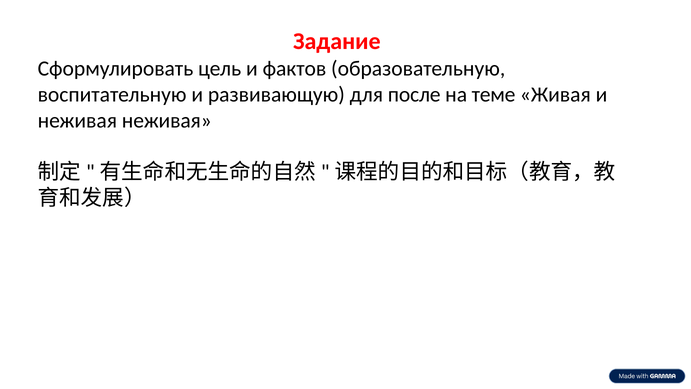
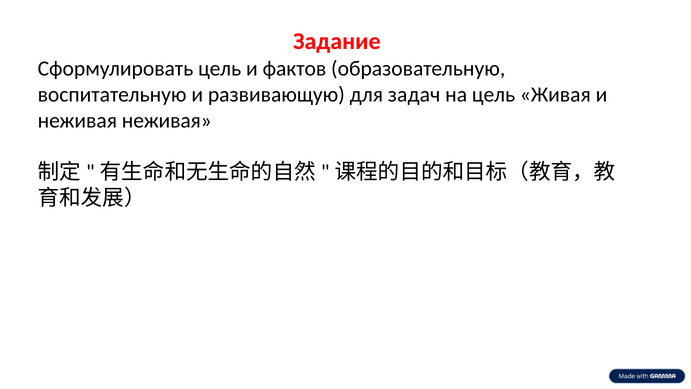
после: после -> задач (414, 94)
на теме: теме -> цель (494, 94)
